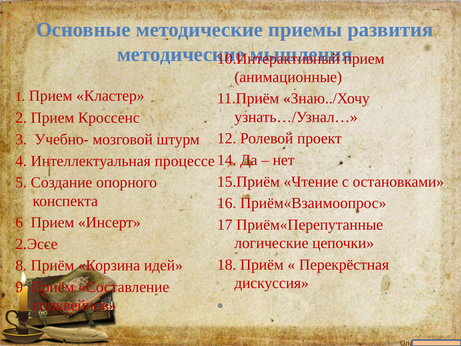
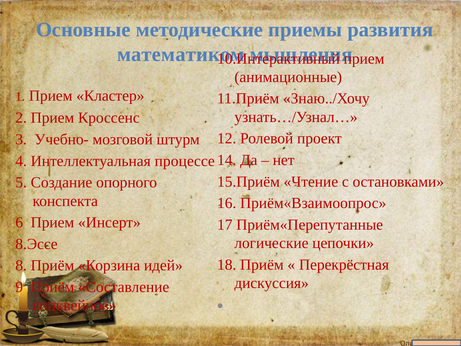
методические: методические -> математиком (181, 54)
2.Эссе: 2.Эссе -> 8.Эссе (36, 244)
